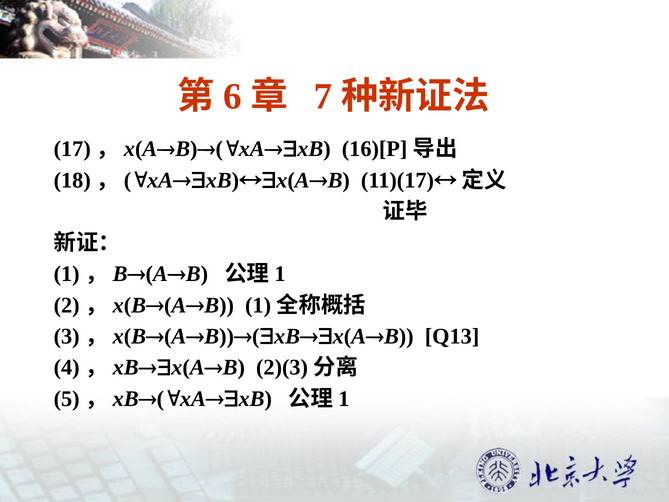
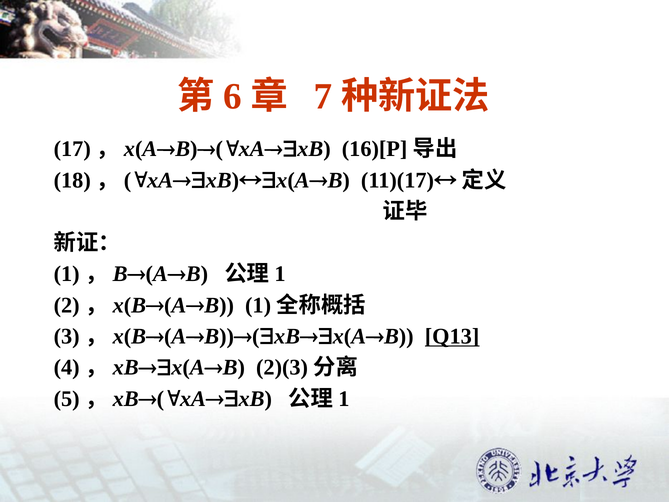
Q13 underline: none -> present (452, 336)
